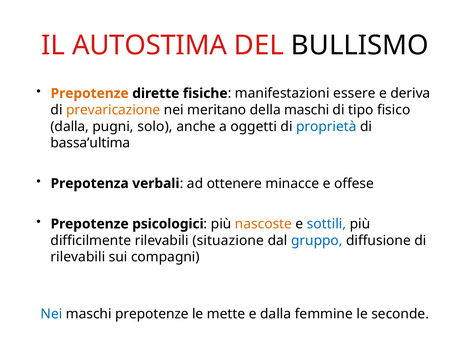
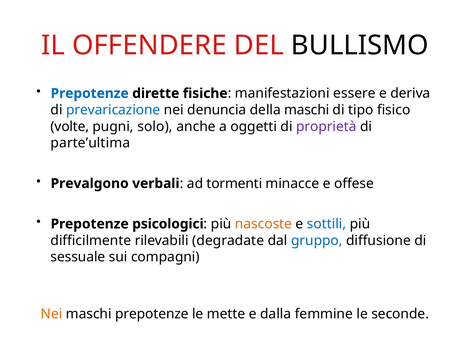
AUTOSTIMA: AUTOSTIMA -> OFFENDERE (149, 45)
Prepotenze colour: orange -> blue (90, 93)
prevaricazione colour: orange -> blue (113, 110)
meritano: meritano -> denuncia (217, 110)
dalla: dalla -> volte (70, 126)
proprietà colour: blue -> purple (326, 126)
bassa’ultima: bassa’ultima -> parte’ultima (90, 143)
Prepotenza: Prepotenza -> Prevalgono (90, 183)
ottenere: ottenere -> tormenti (234, 183)
situazione: situazione -> degradate (228, 240)
rilevabili: rilevabili -> sessuale (78, 257)
Nei colour: blue -> orange (51, 313)
